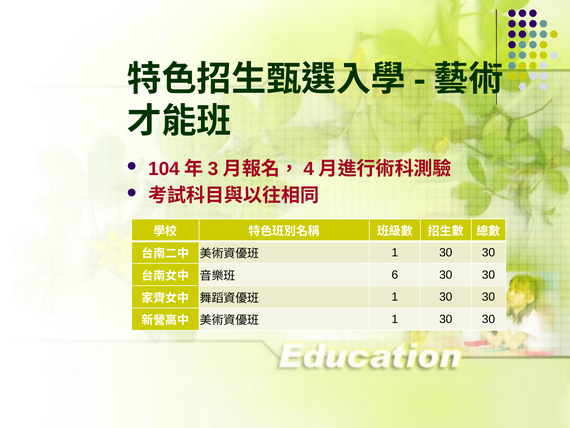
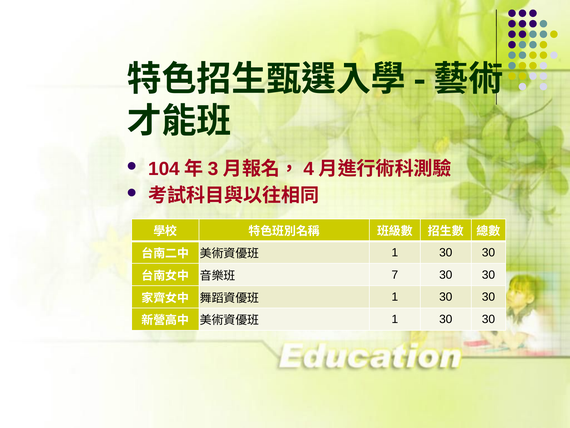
6: 6 -> 7 (395, 274)
